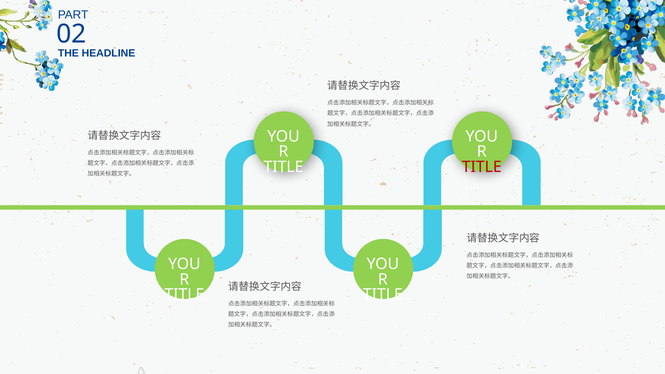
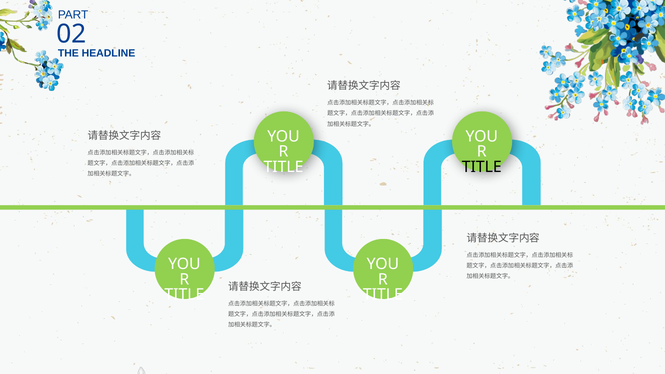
TITLE colour: red -> black (482, 167)
